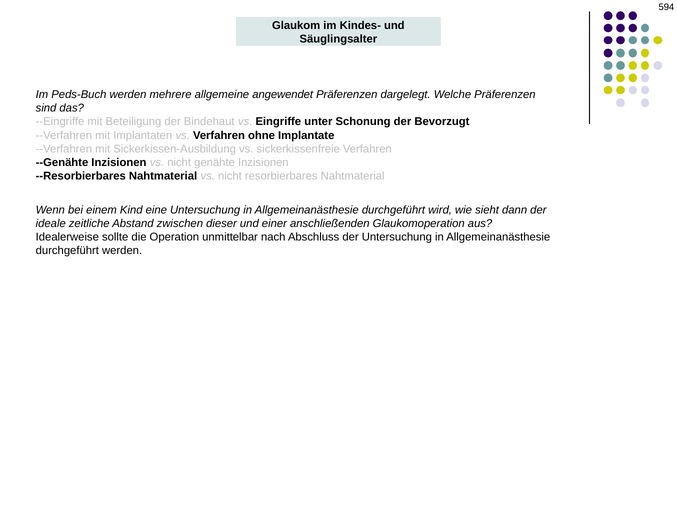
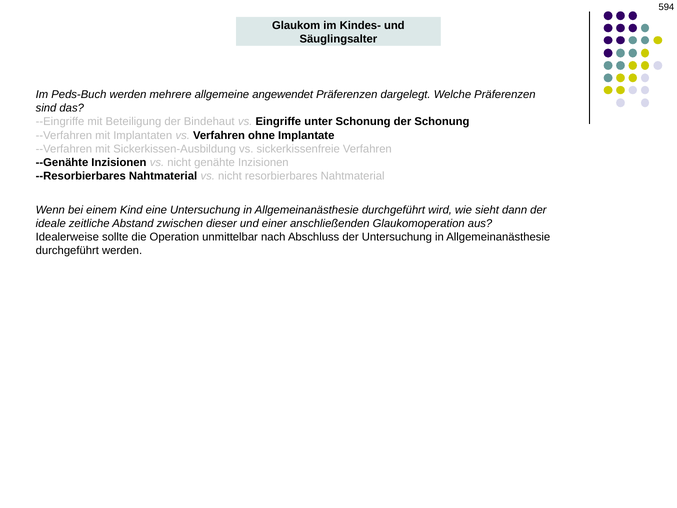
der Bevorzugt: Bevorzugt -> Schonung (442, 122)
